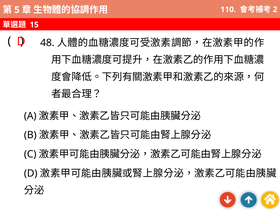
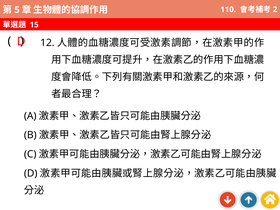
48: 48 -> 12 (47, 43)
